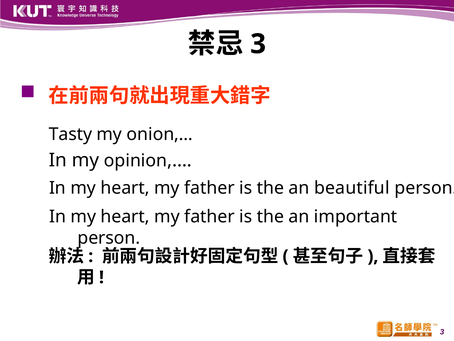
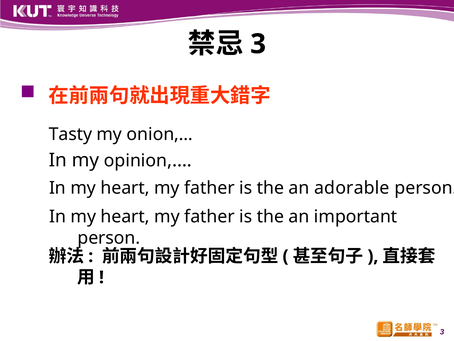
beautiful: beautiful -> adorable (352, 188)
